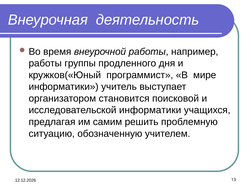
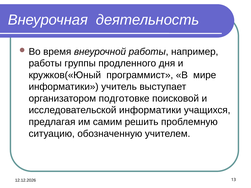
становится: становится -> подготовке (124, 99)
